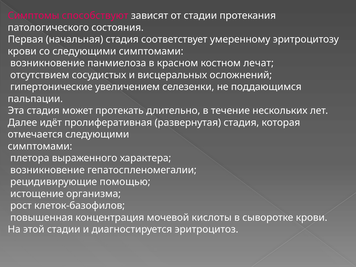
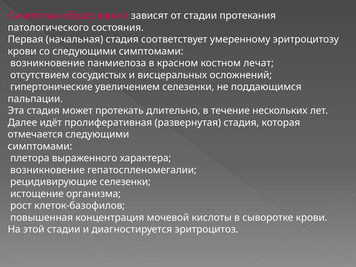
способствуют: способствуют -> образованию (95, 16)
рецидивирующие помощью: помощью -> селезенки (125, 182)
